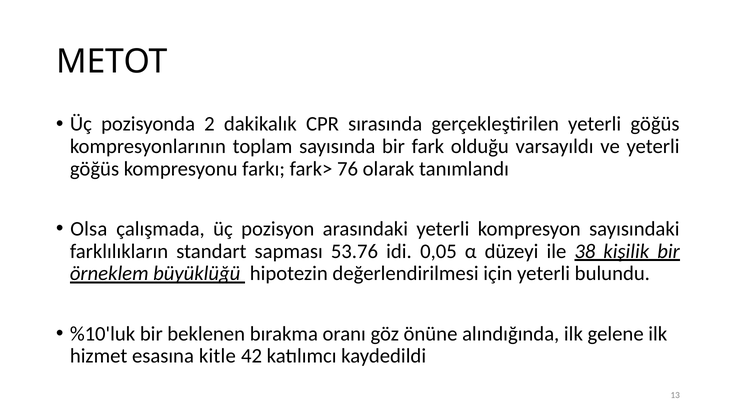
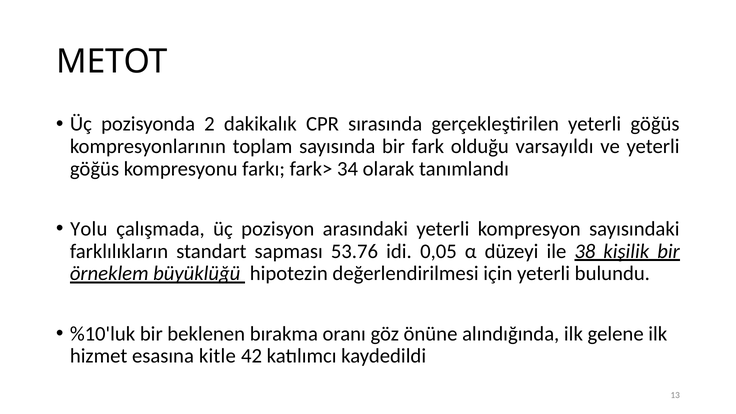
76: 76 -> 34 (348, 169)
Olsa: Olsa -> Yolu (89, 229)
